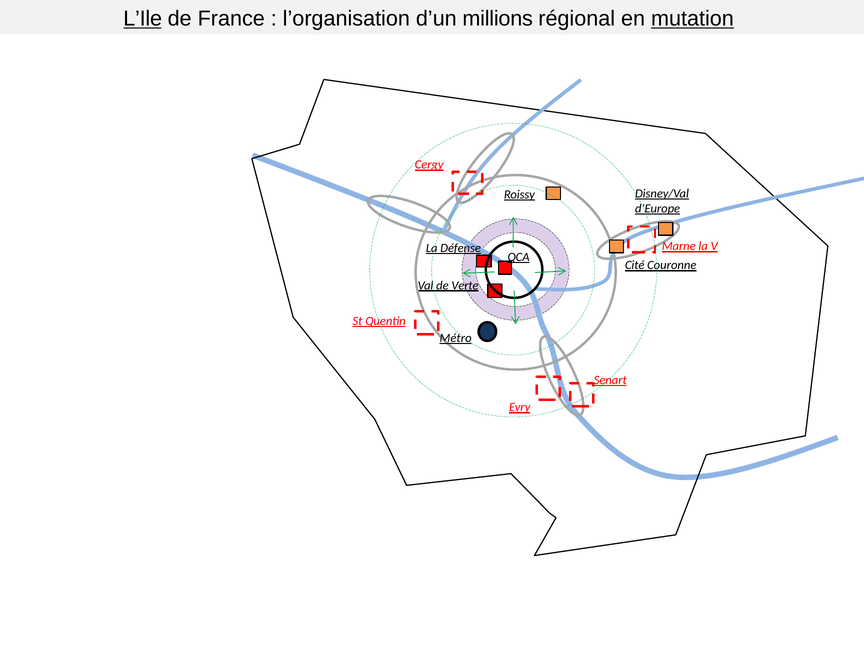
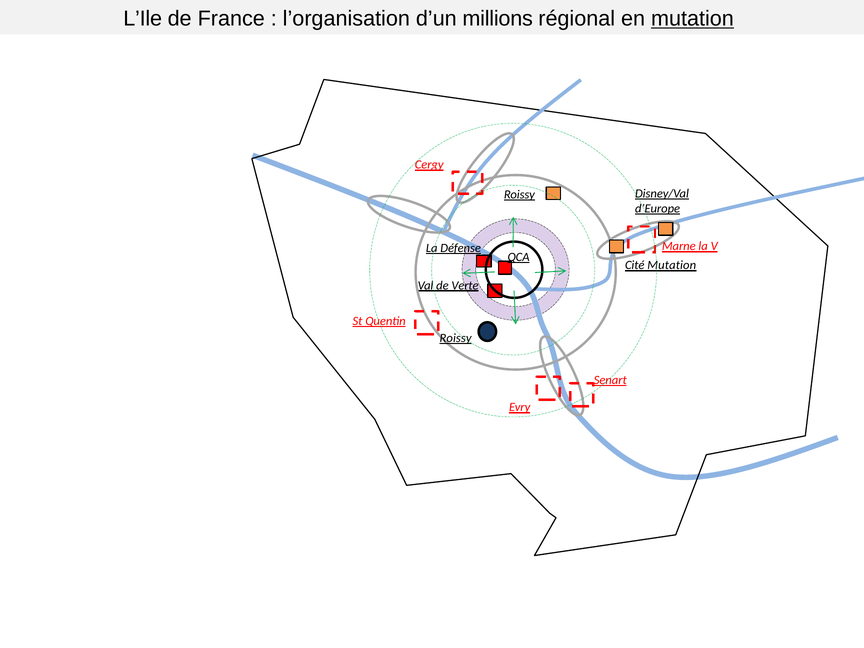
L’Ile underline: present -> none (143, 19)
Cité Couronne: Couronne -> Mutation (672, 265)
Métro: Métro -> Roissy (456, 338)
